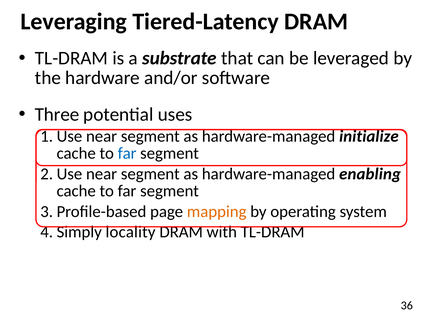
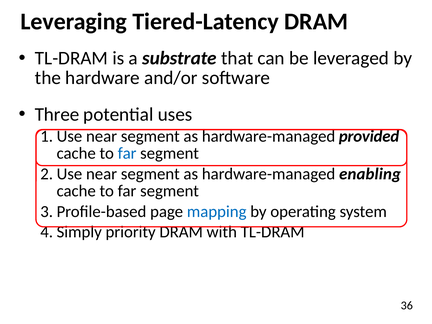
initialize: initialize -> provided (369, 136)
mapping colour: orange -> blue (217, 212)
locality: locality -> priority (131, 232)
